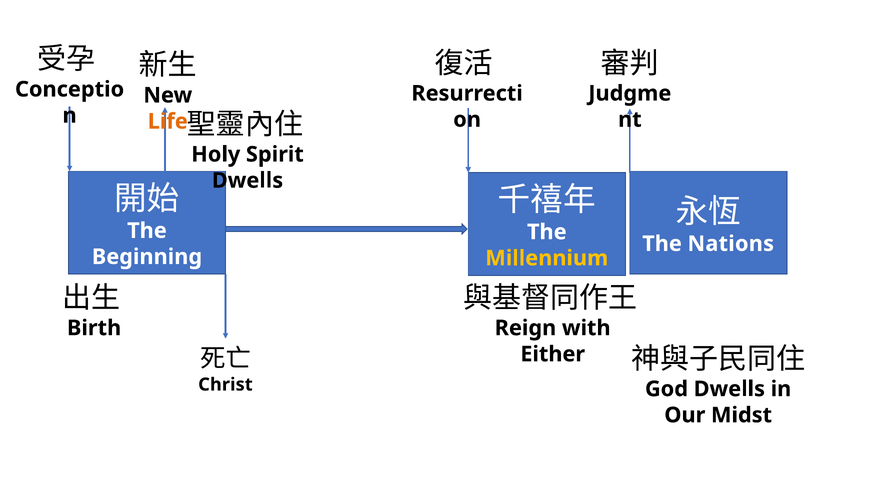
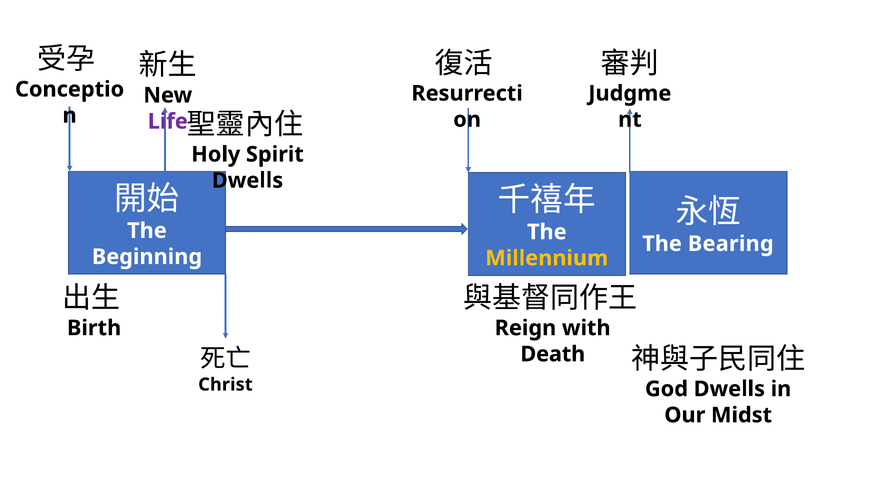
Life colour: orange -> purple (168, 121)
Nations: Nations -> Bearing (731, 243)
Either: Either -> Death (553, 354)
